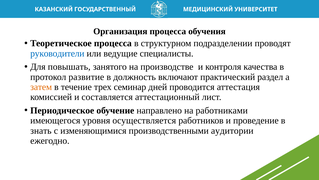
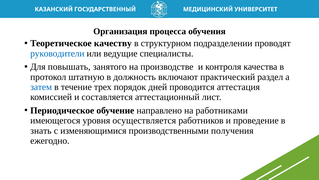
Теоретическое процесса: процесса -> качеству (113, 43)
развитие: развитие -> штатную (86, 77)
затем colour: orange -> blue (41, 87)
семинар: семинар -> порядок (130, 87)
аудитории: аудитории -> получения (232, 130)
